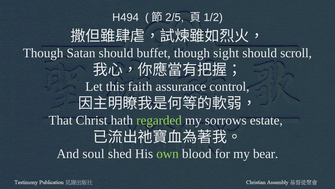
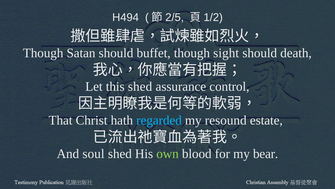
scroll: scroll -> death (296, 53)
this faith: faith -> shed (140, 86)
regarded colour: light green -> light blue (159, 120)
sorrows: sorrows -> resound (226, 120)
